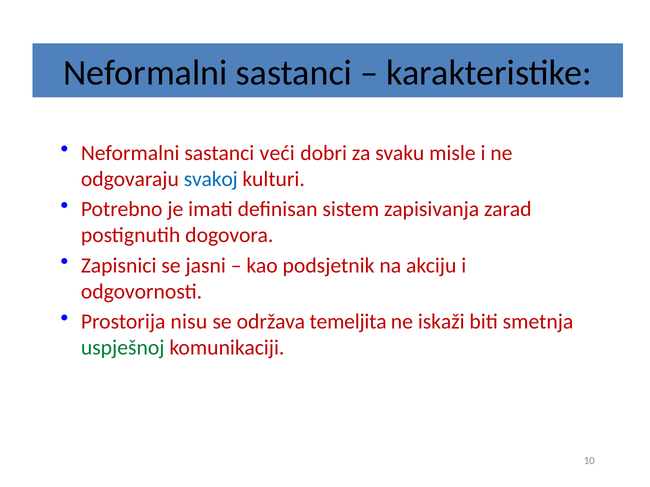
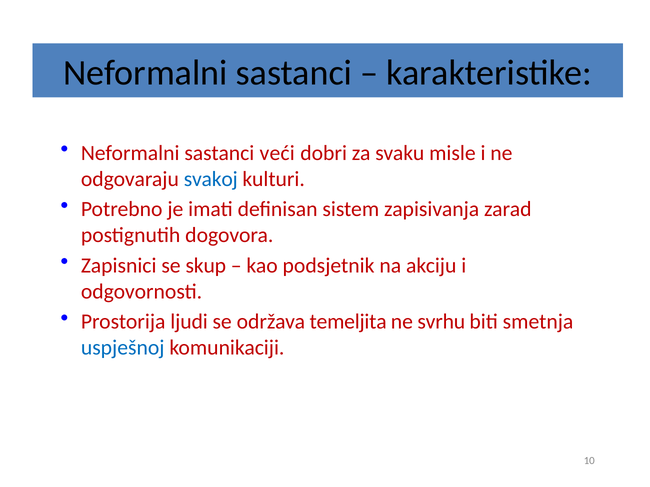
jasni: jasni -> skup (206, 266)
nisu: nisu -> ljudi (189, 322)
iskaži: iskaži -> svrhu (441, 322)
uspješnoj colour: green -> blue (123, 348)
